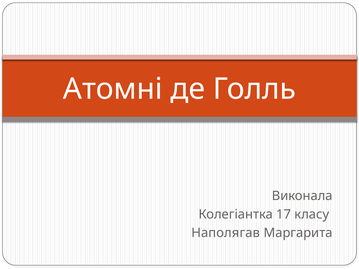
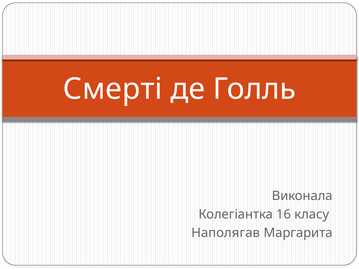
Атомні: Атомні -> Смерті (113, 89)
17: 17 -> 16 (284, 214)
